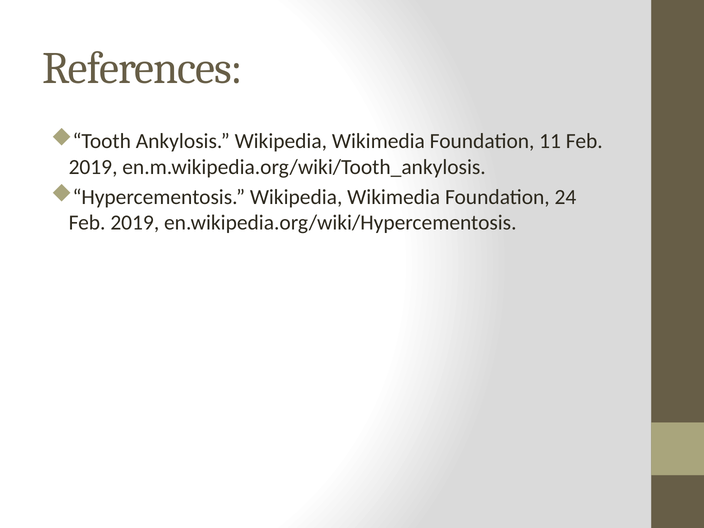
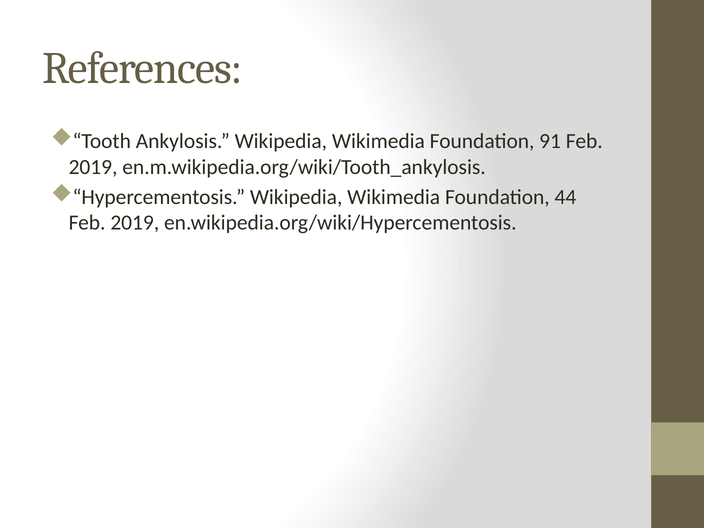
11: 11 -> 91 (550, 141)
24: 24 -> 44 (565, 197)
